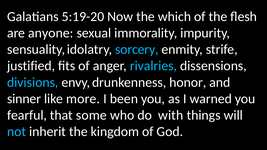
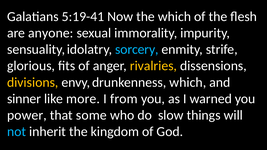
5:19-20: 5:19-20 -> 5:19-41 (83, 17)
justified: justified -> glorious (31, 66)
rivalries colour: light blue -> yellow (153, 66)
divisions colour: light blue -> yellow (33, 82)
drunkenness honor: honor -> which (188, 82)
been: been -> from (124, 99)
fearful: fearful -> power (27, 115)
with: with -> slow (171, 115)
